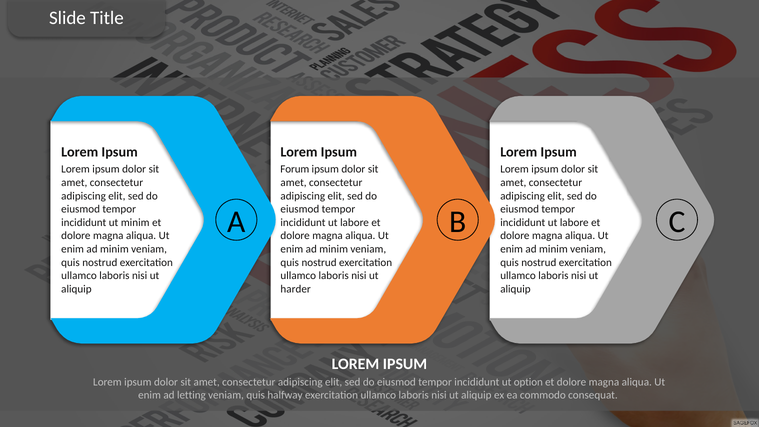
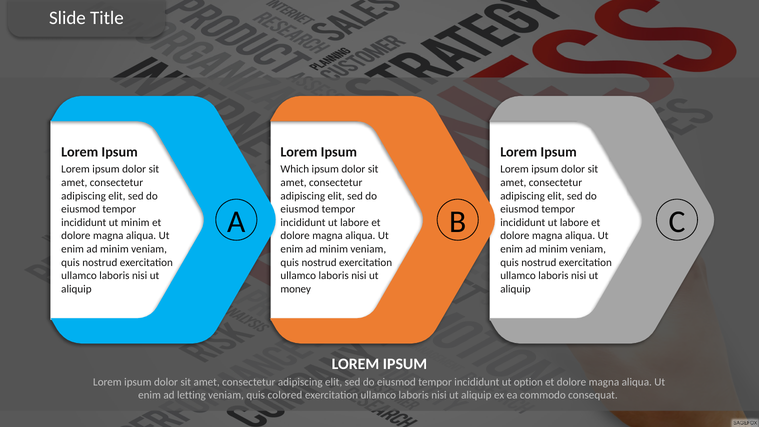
Forum: Forum -> Which (295, 169)
harder: harder -> money (296, 289)
halfway: halfway -> colored (285, 395)
